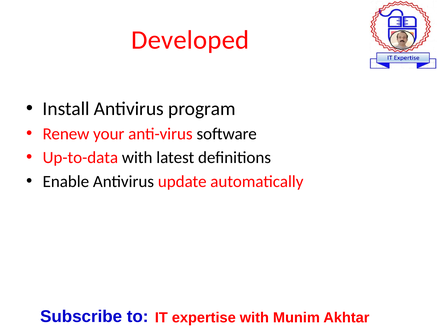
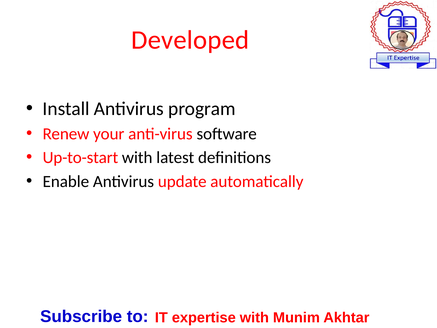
Up-to-data: Up-to-data -> Up-to-start (80, 158)
